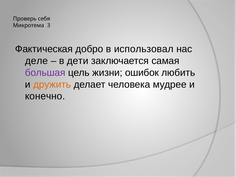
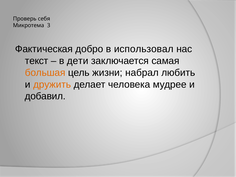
деле: деле -> текст (37, 61)
большая colour: purple -> orange (45, 73)
ошибок: ошибок -> набрал (142, 73)
конечно: конечно -> добавил (45, 96)
